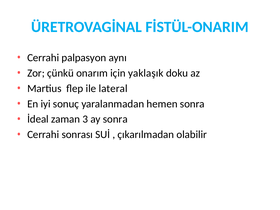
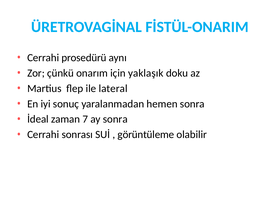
palpasyon: palpasyon -> prosedürü (84, 58)
3: 3 -> 7 (85, 119)
çıkarılmadan: çıkarılmadan -> görüntüleme (146, 135)
